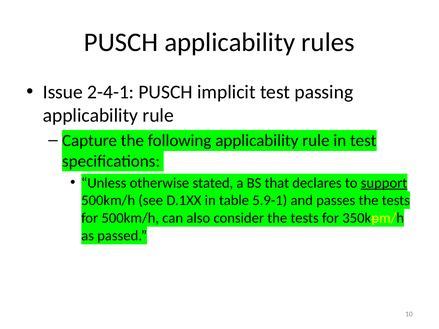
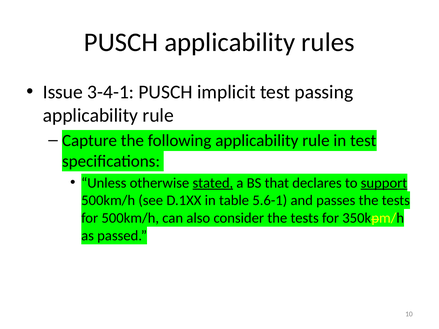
2-4-1: 2-4-1 -> 3-4-1 (111, 92)
stated underline: none -> present (213, 183)
5.9-1: 5.9-1 -> 5.6-1 (270, 201)
